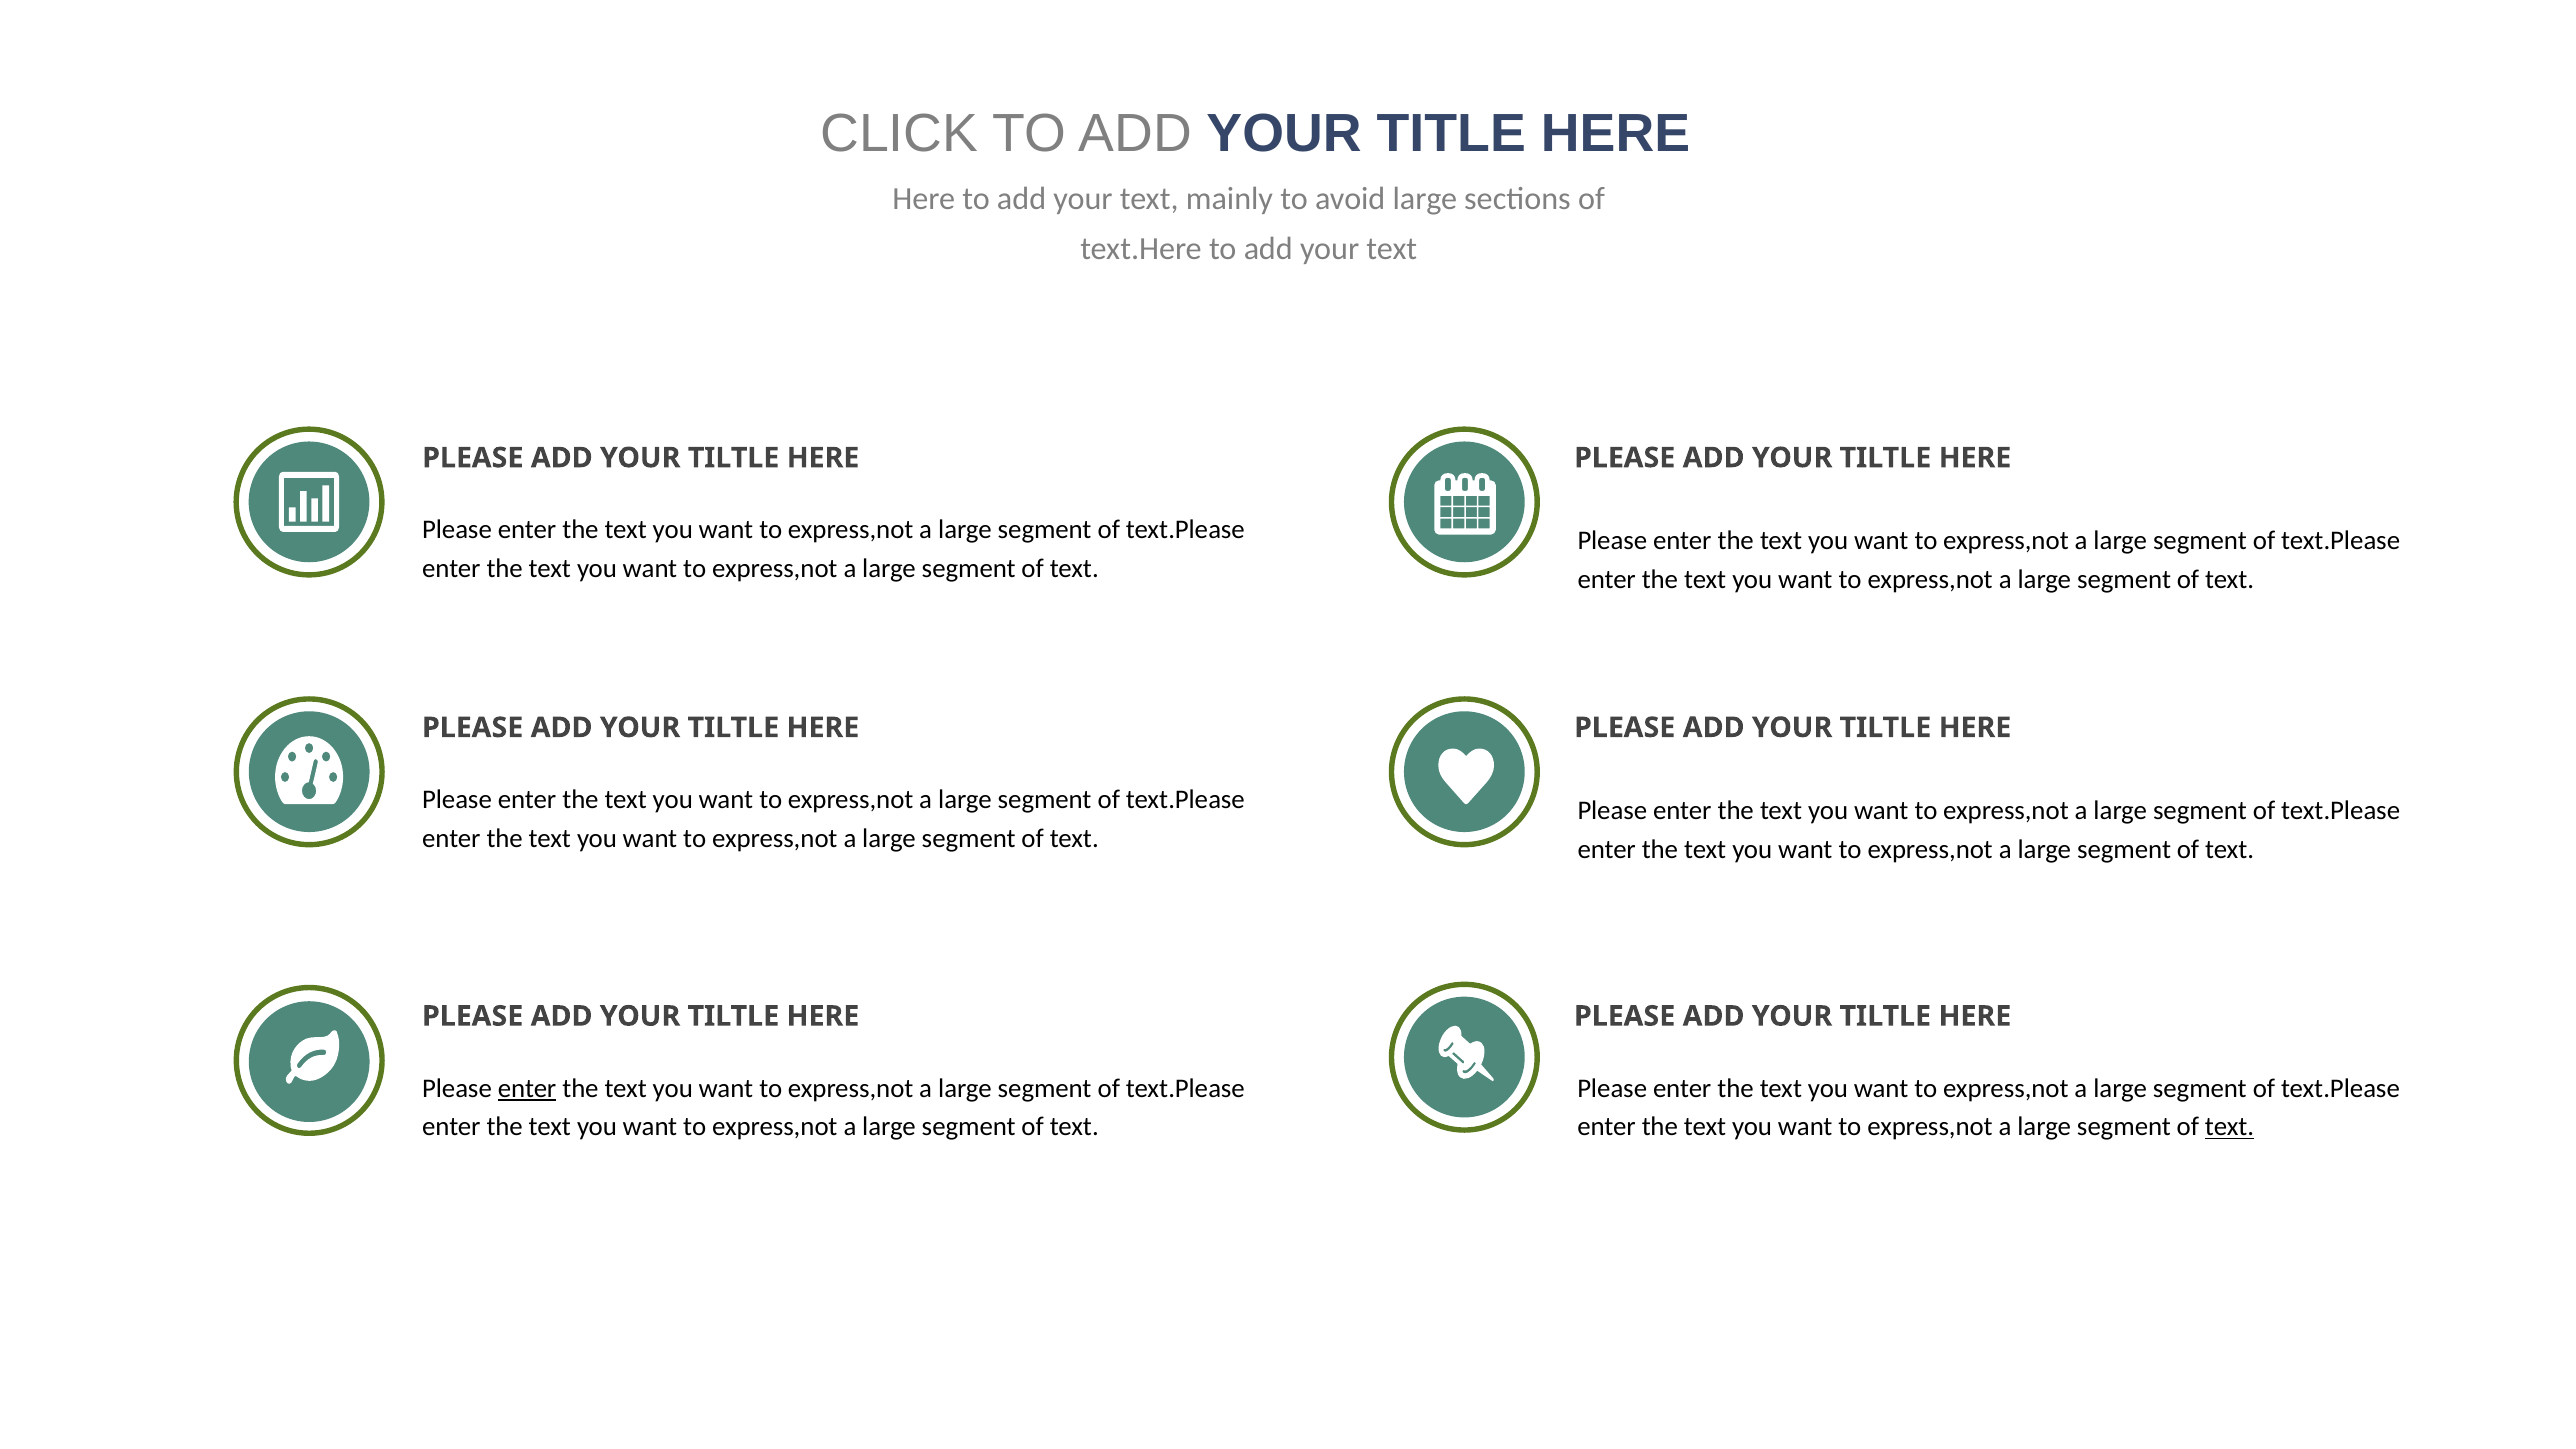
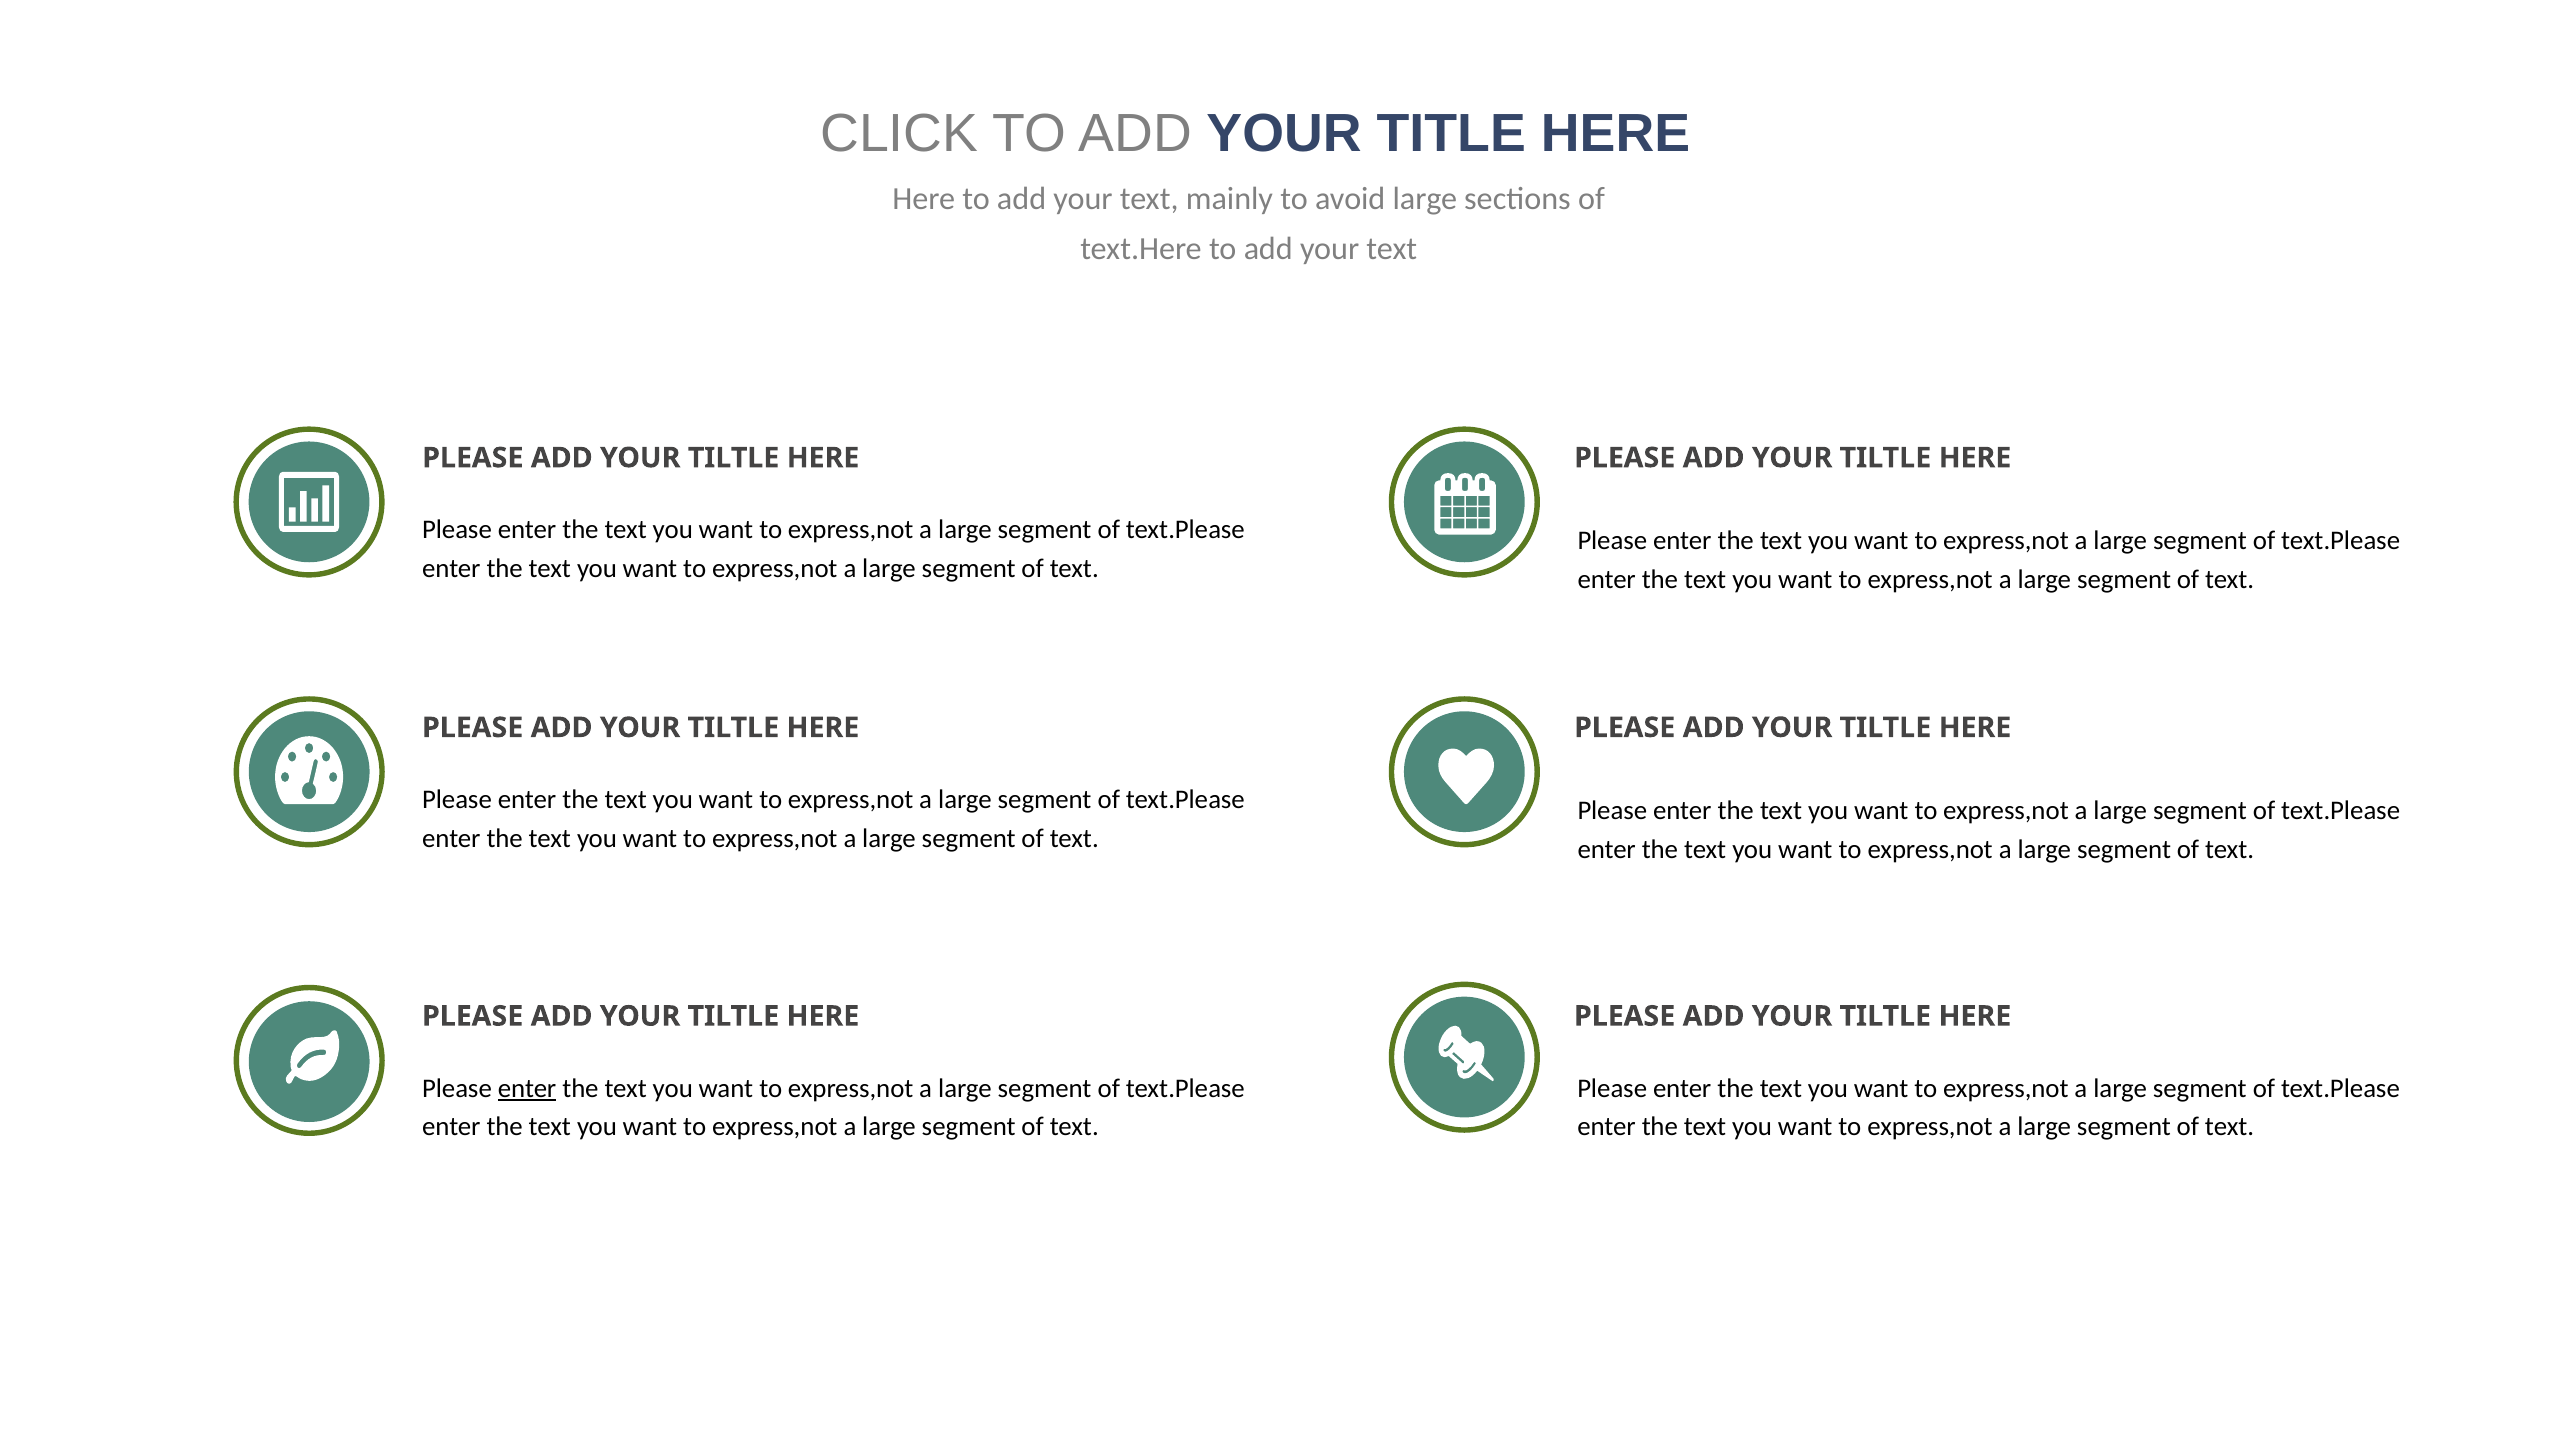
text underline: present -> none (2230, 1127)
